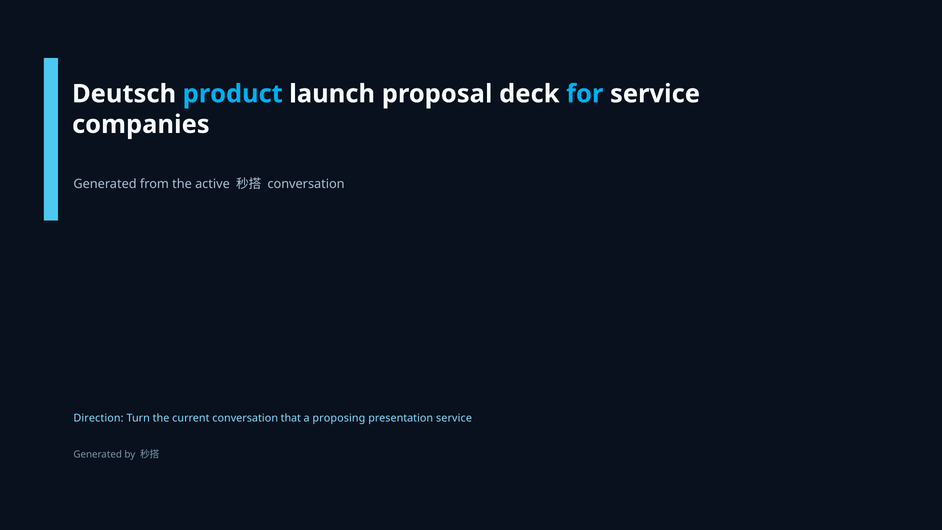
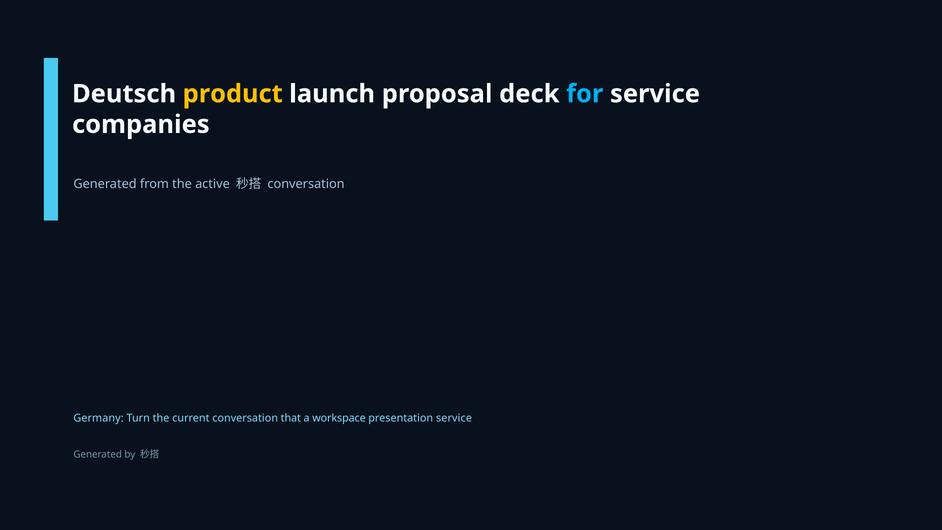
product colour: light blue -> yellow (233, 94)
Direction: Direction -> Germany (99, 418)
proposing: proposing -> workspace (339, 418)
